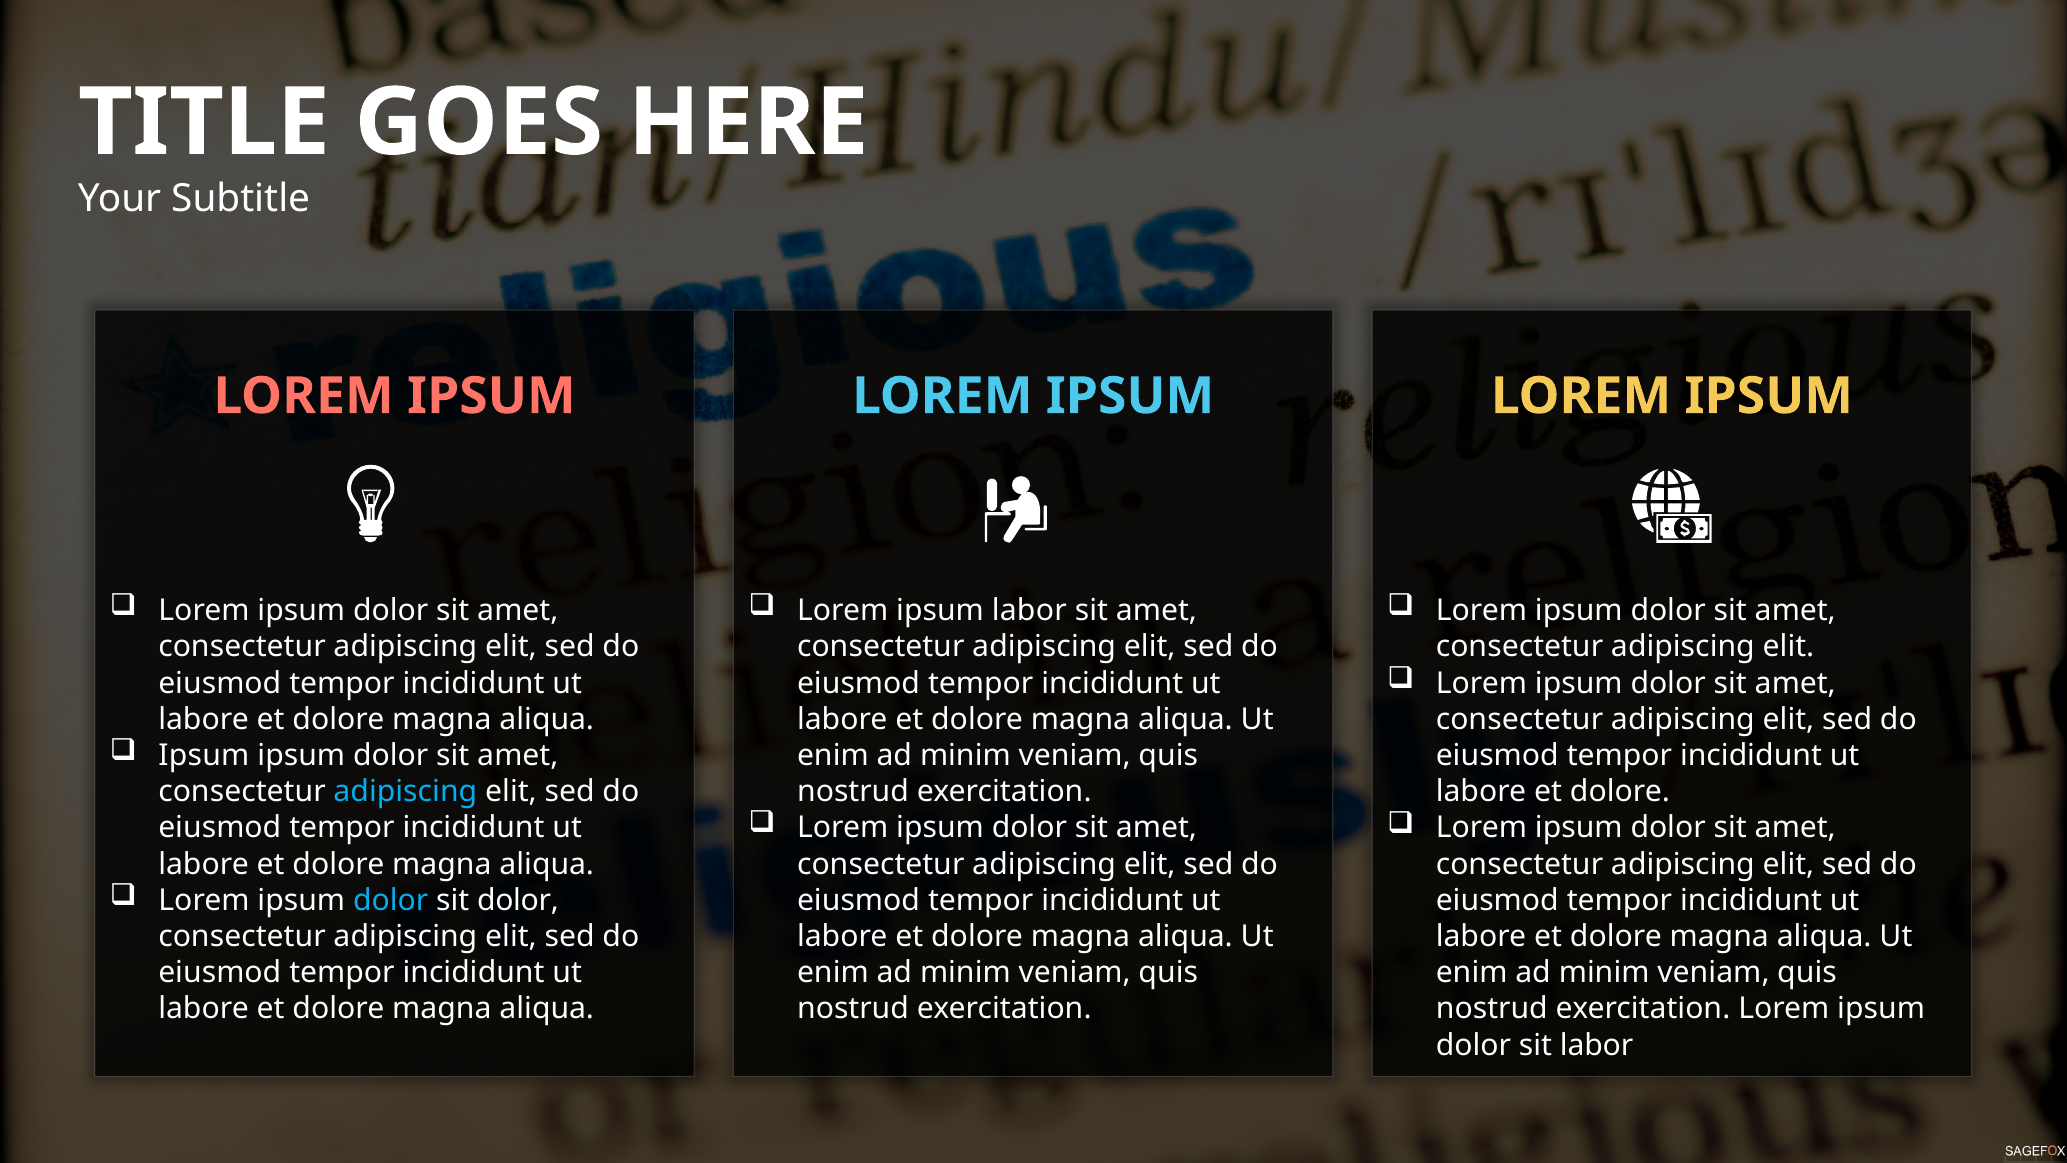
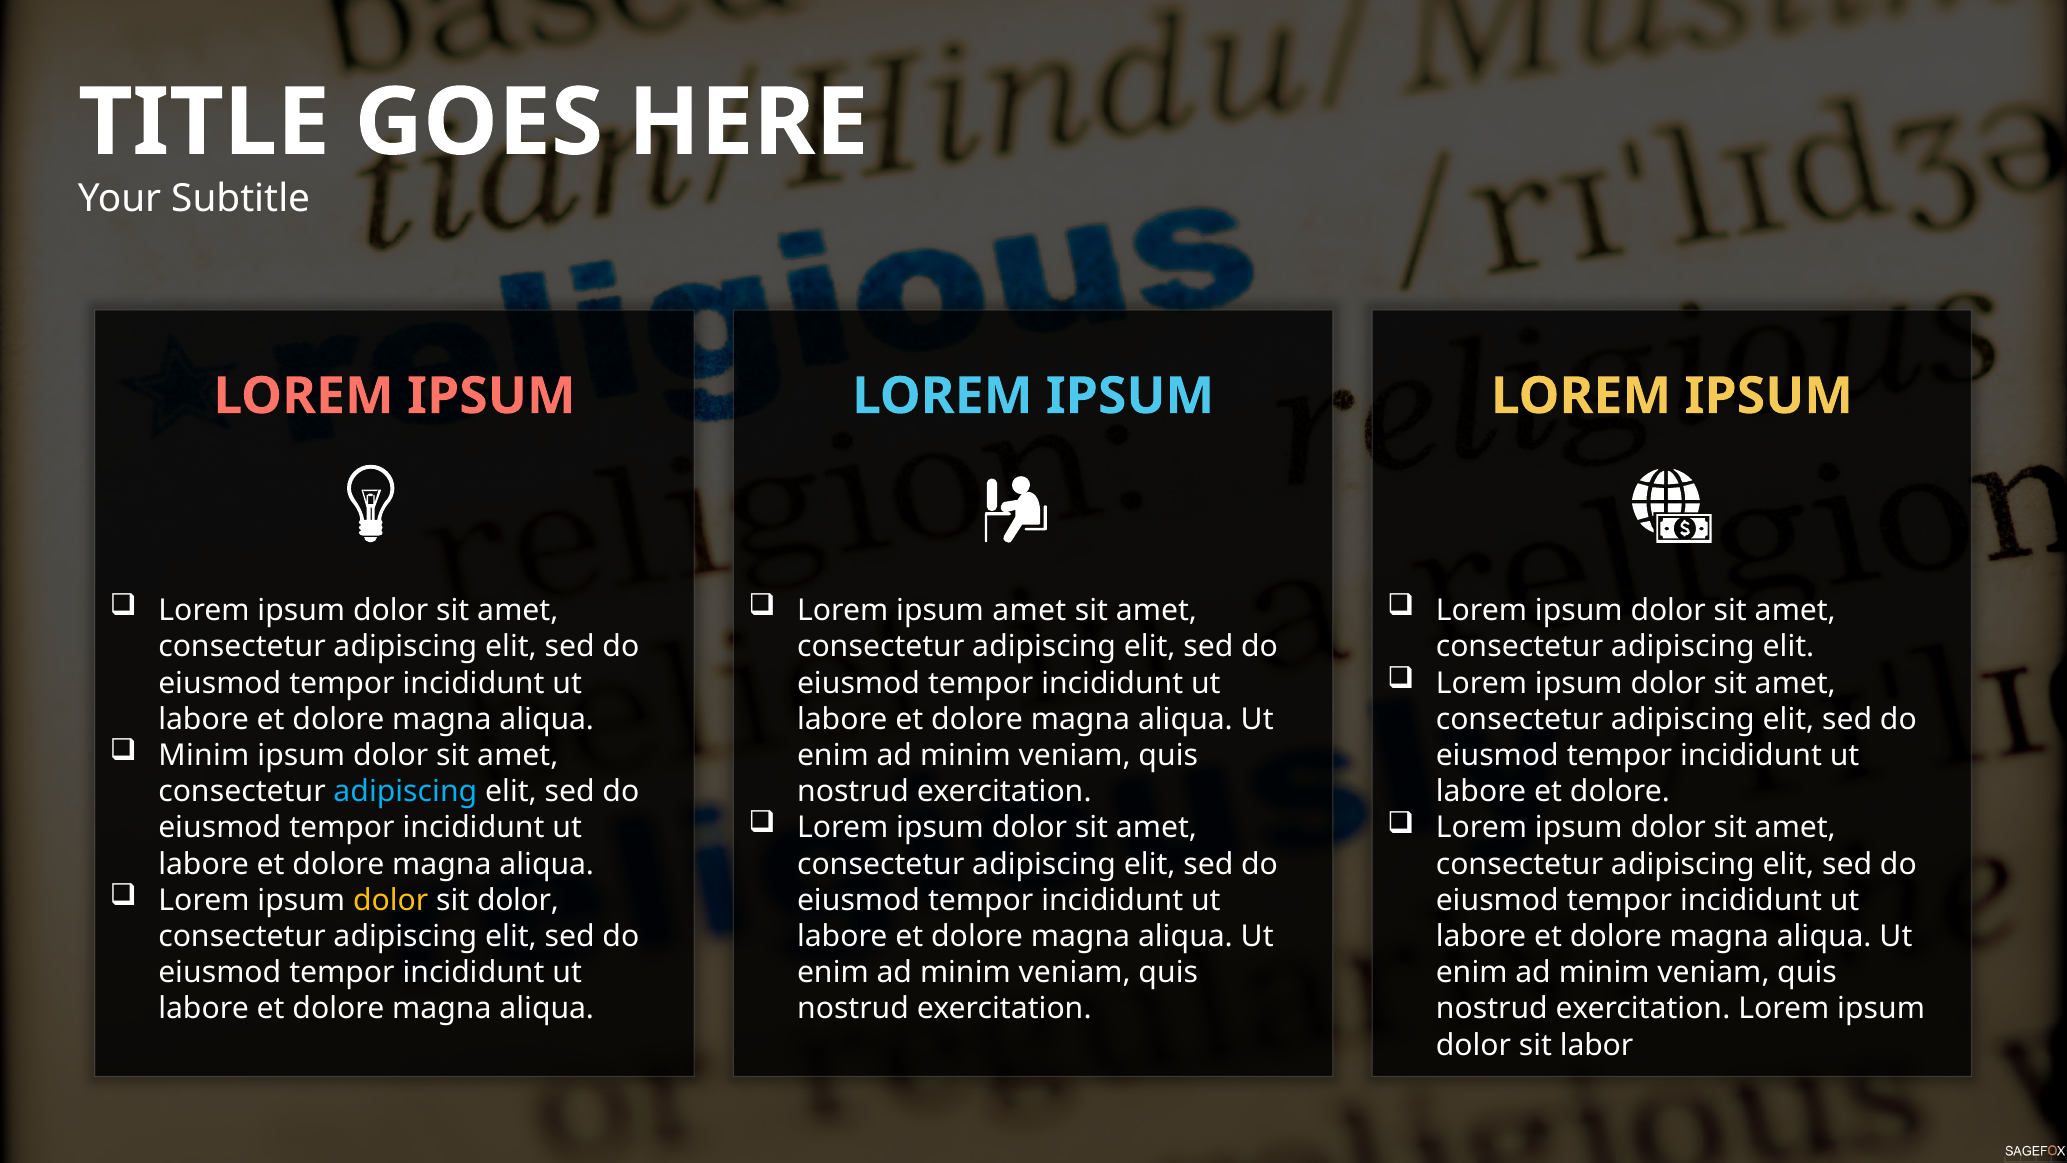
ipsum labor: labor -> amet (1029, 611)
Ipsum: Ipsum -> Minim (204, 755)
dolor colour: light blue -> yellow (391, 900)
